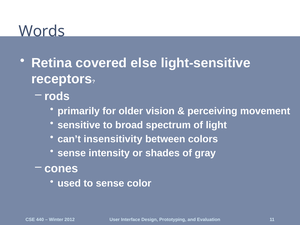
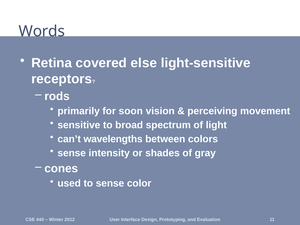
older: older -> soon (131, 111)
insensitivity: insensitivity -> wavelengths (113, 139)
